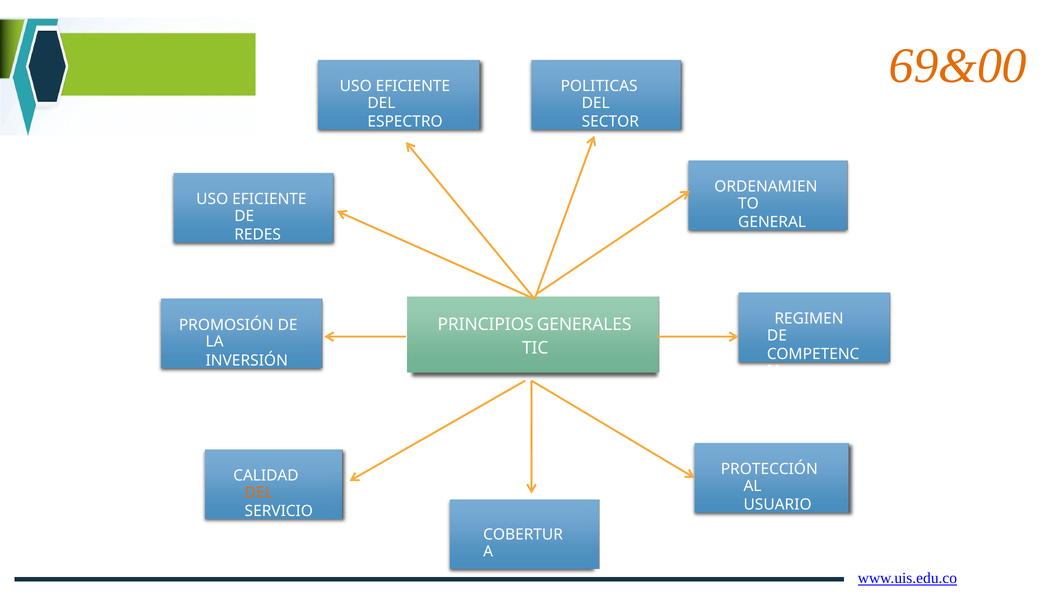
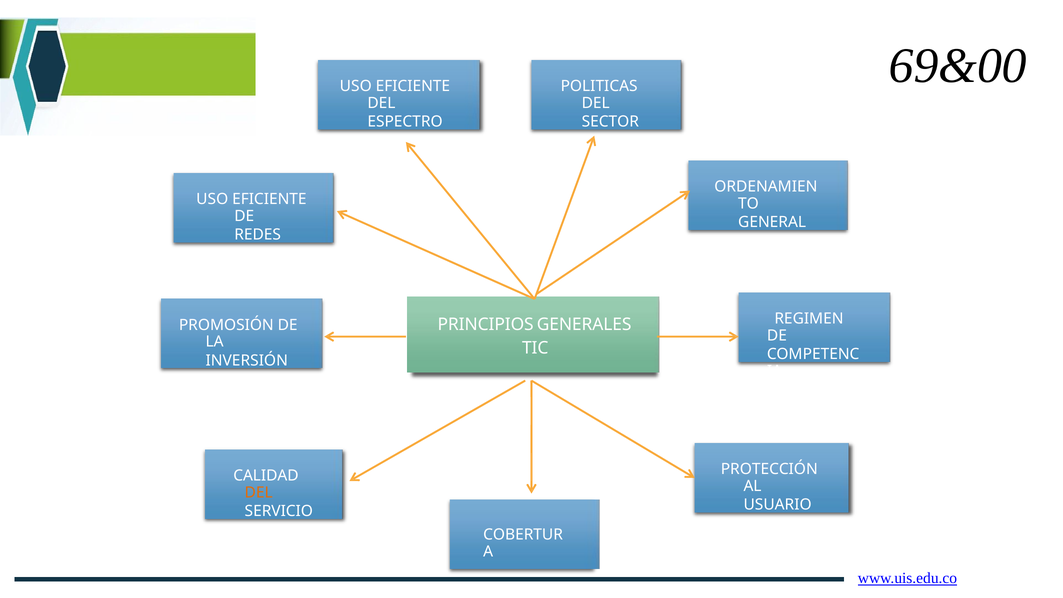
69&00 colour: orange -> black (958, 66)
